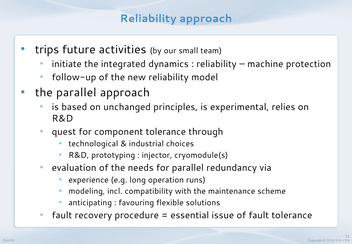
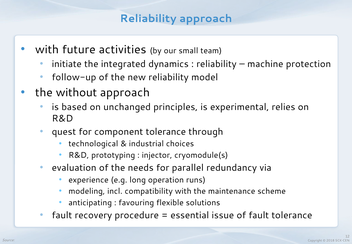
trips: trips -> with (47, 49)
the parallel: parallel -> without (76, 92)
